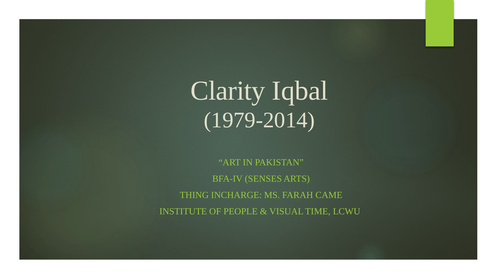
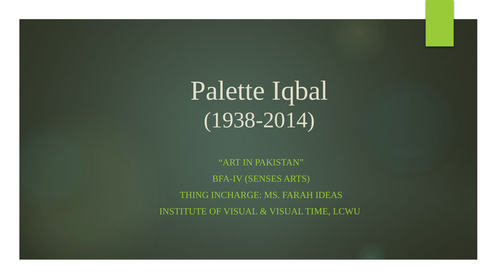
Clarity: Clarity -> Palette (228, 91)
1979-2014: 1979-2014 -> 1938-2014 (259, 120)
CAME: CAME -> IDEAS (329, 195)
OF PEOPLE: PEOPLE -> VISUAL (241, 212)
